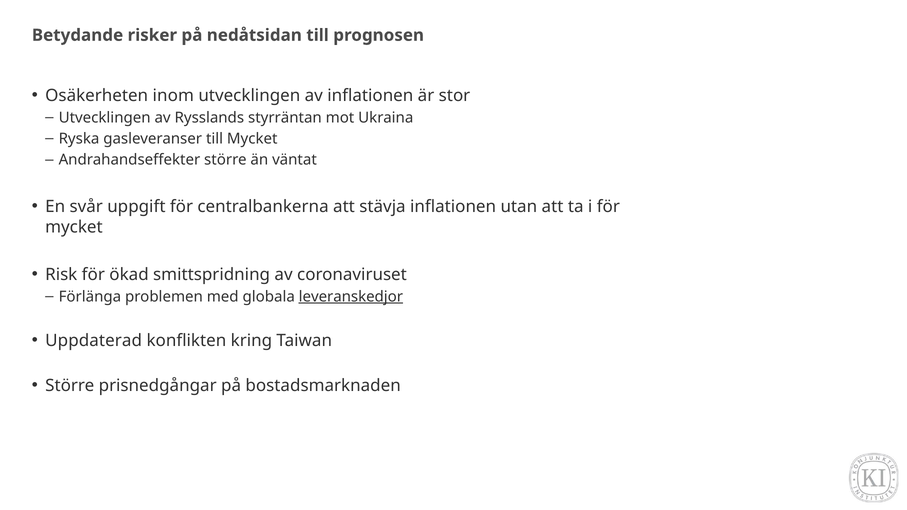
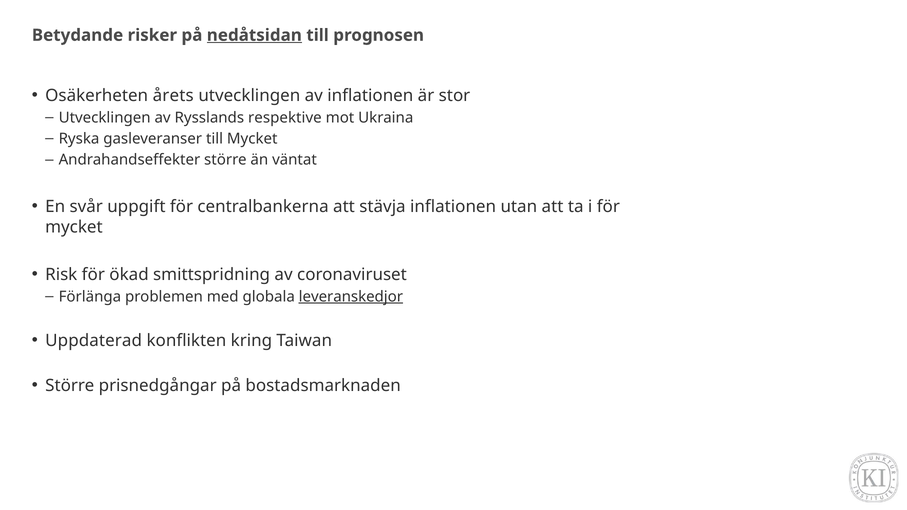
nedåtsidan underline: none -> present (254, 35)
inom: inom -> årets (173, 95)
styrräntan: styrräntan -> respektive (285, 118)
